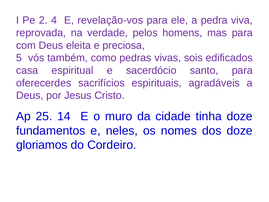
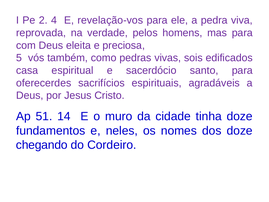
25: 25 -> 51 (44, 116)
gloriamos: gloriamos -> chegando (42, 145)
